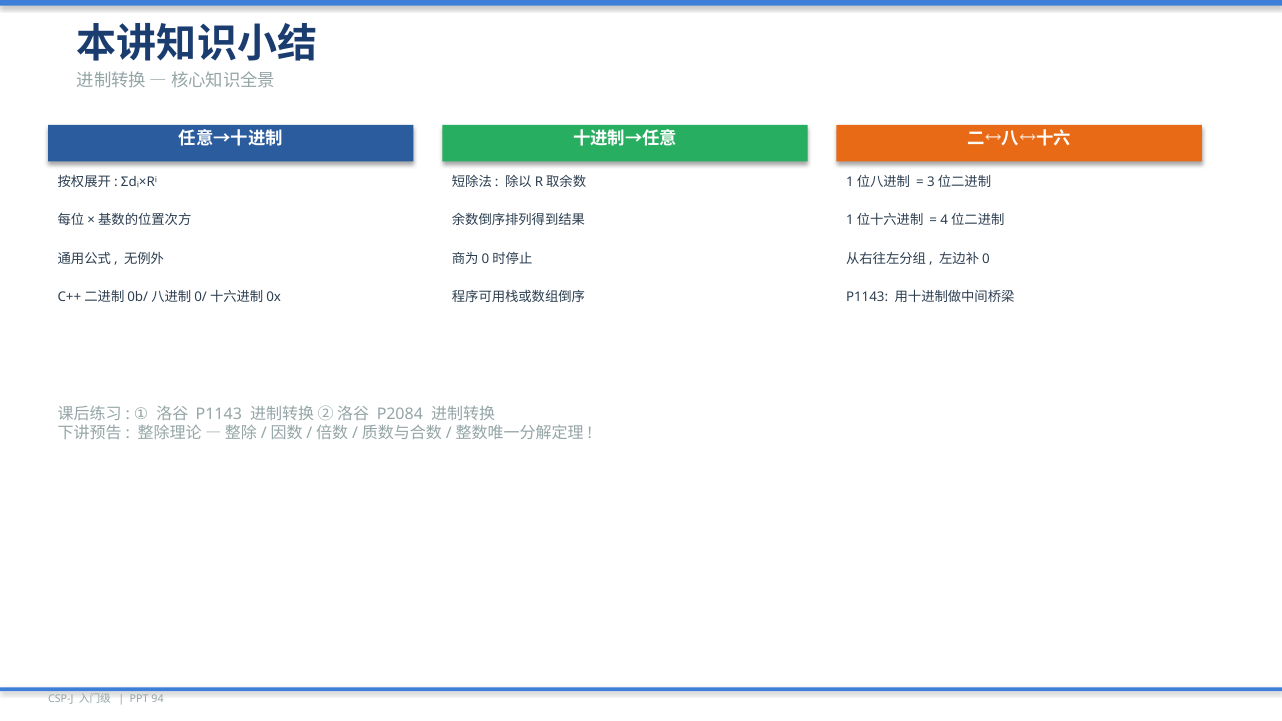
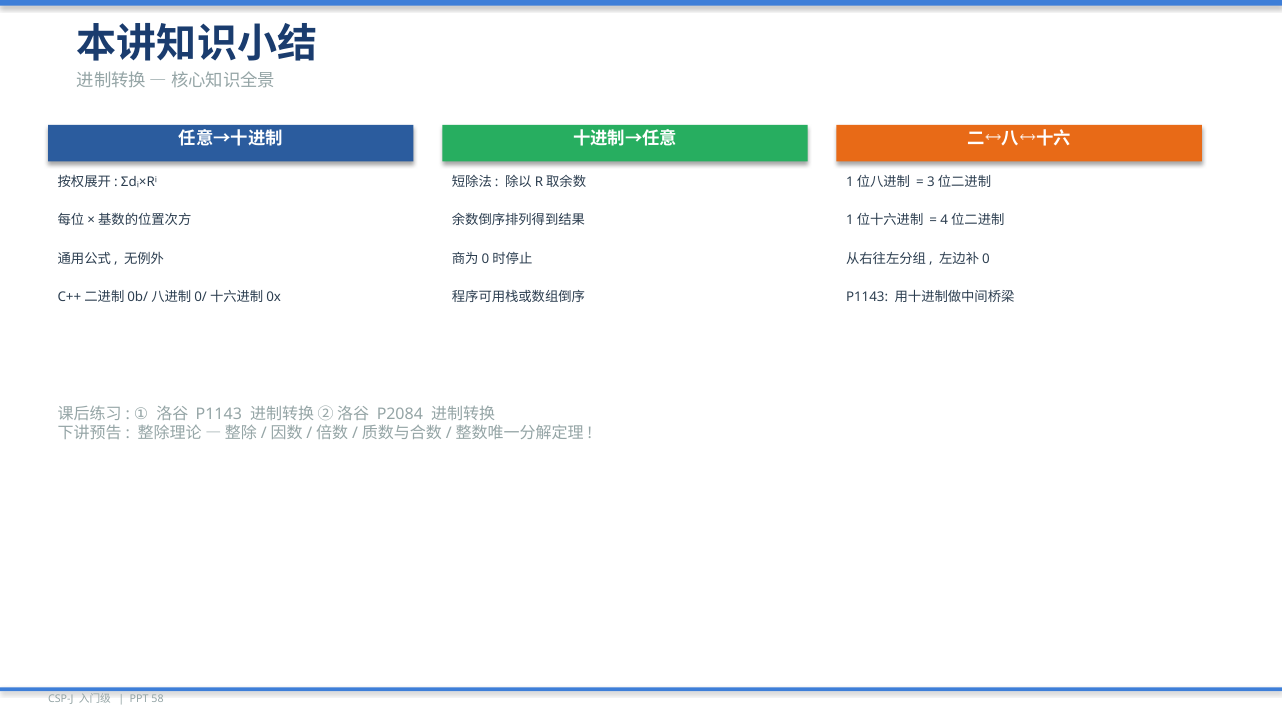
94: 94 -> 58 (158, 699)
